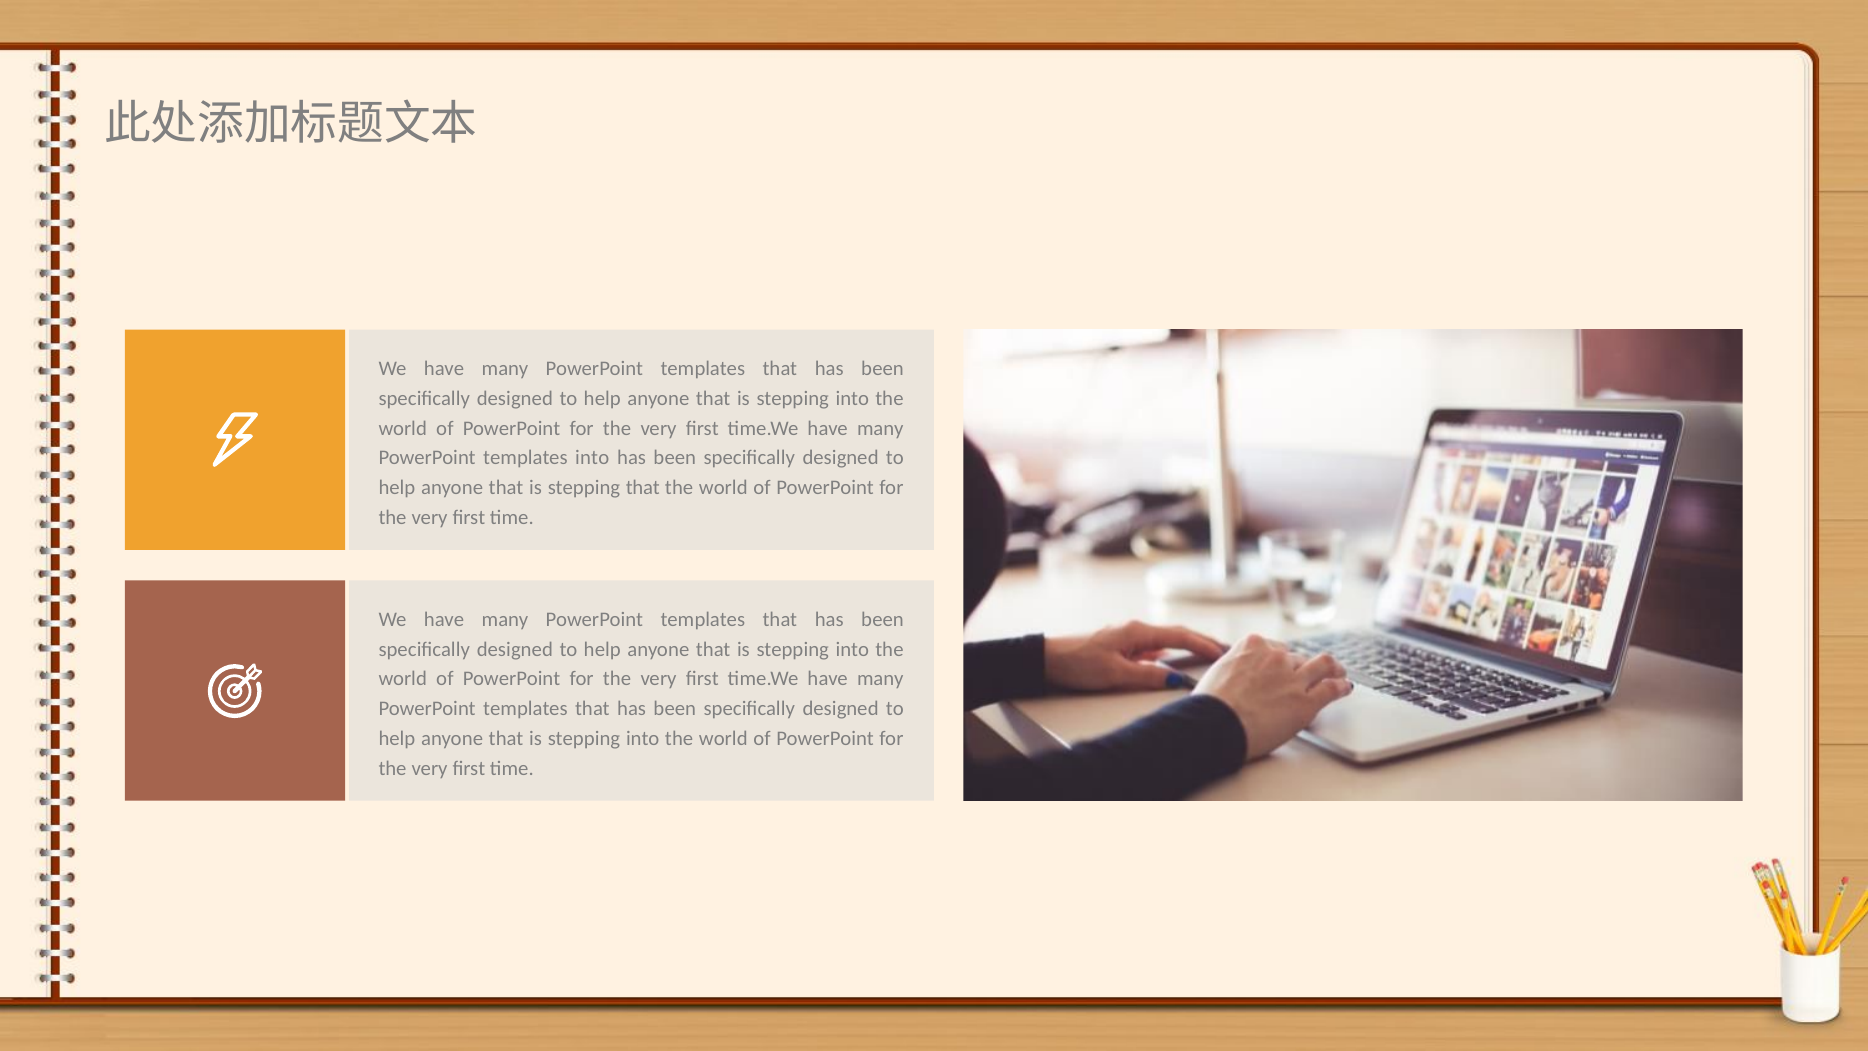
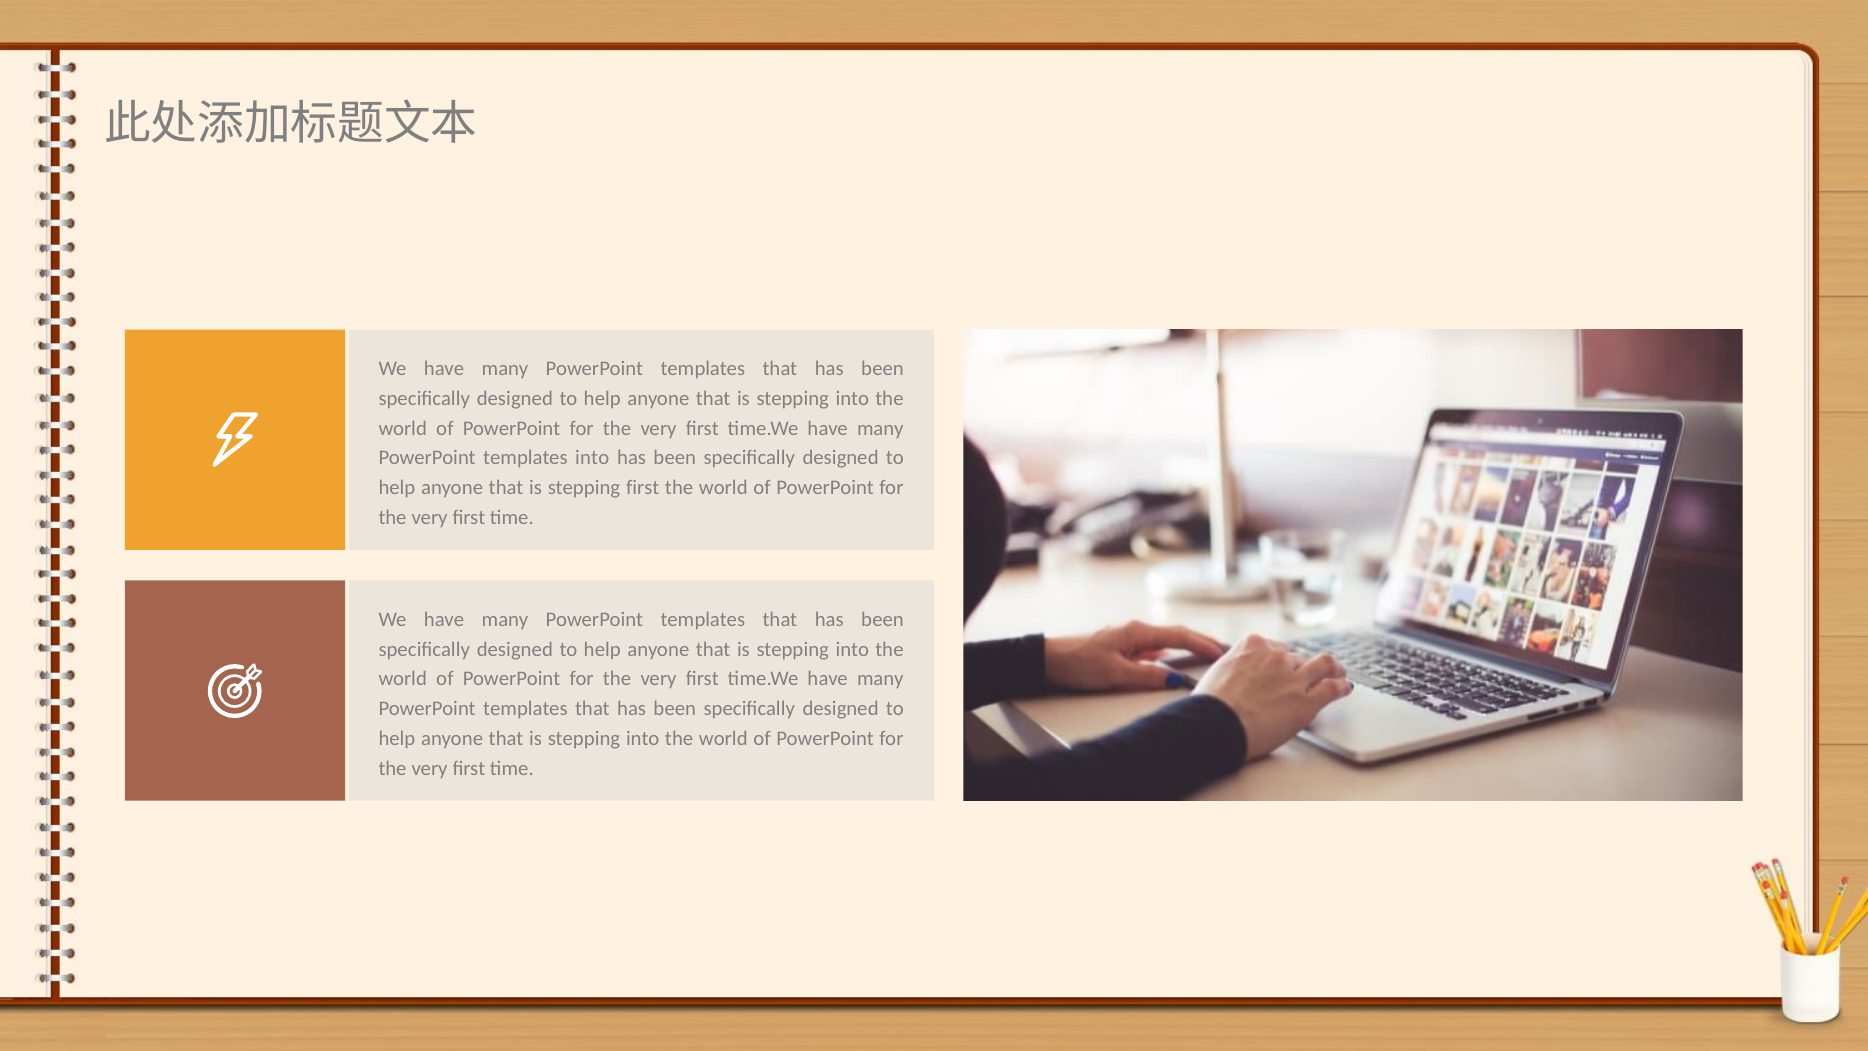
stepping that: that -> first (643, 488)
